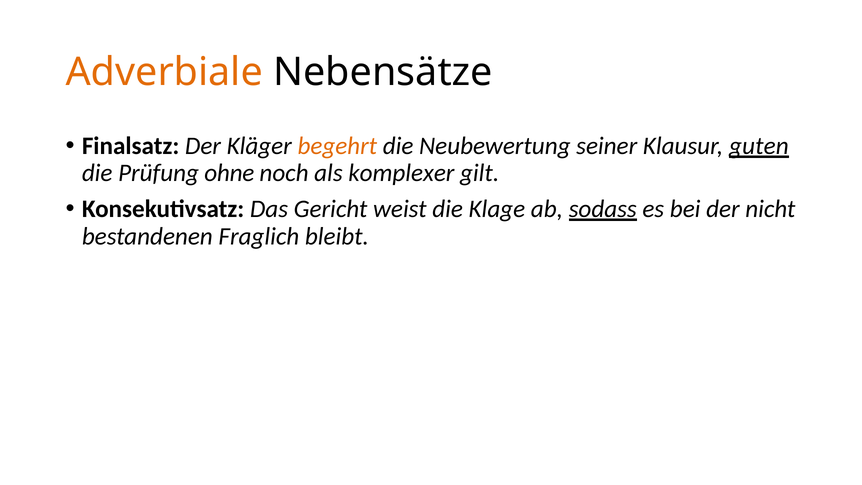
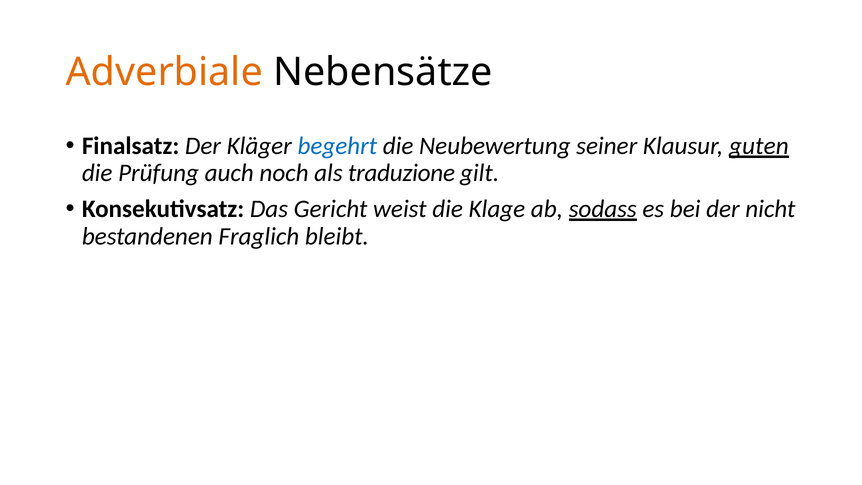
begehrt colour: orange -> blue (337, 146)
ohne: ohne -> auch (229, 173)
komplexer: komplexer -> traduzione (401, 173)
